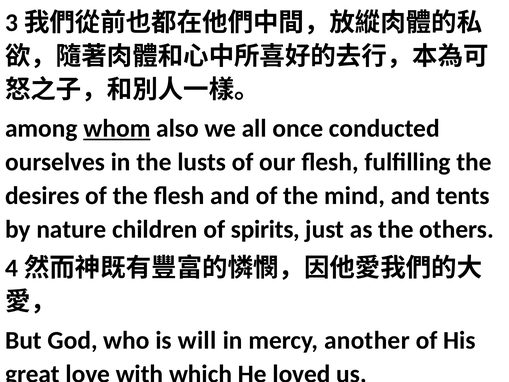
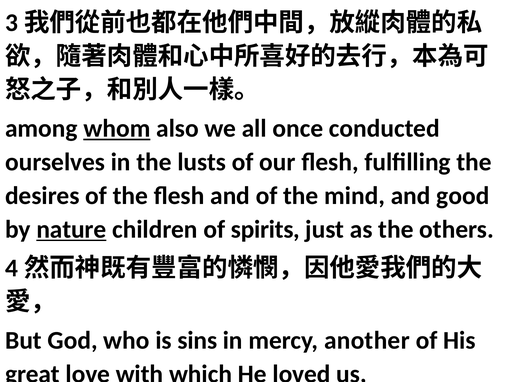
tents: tents -> good (463, 196)
nature underline: none -> present (71, 229)
will: will -> sins (197, 340)
